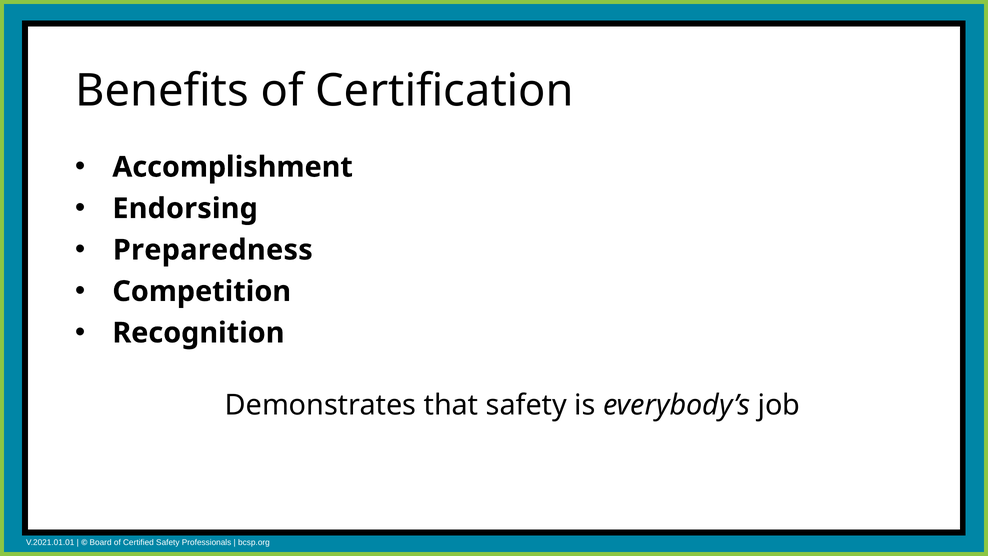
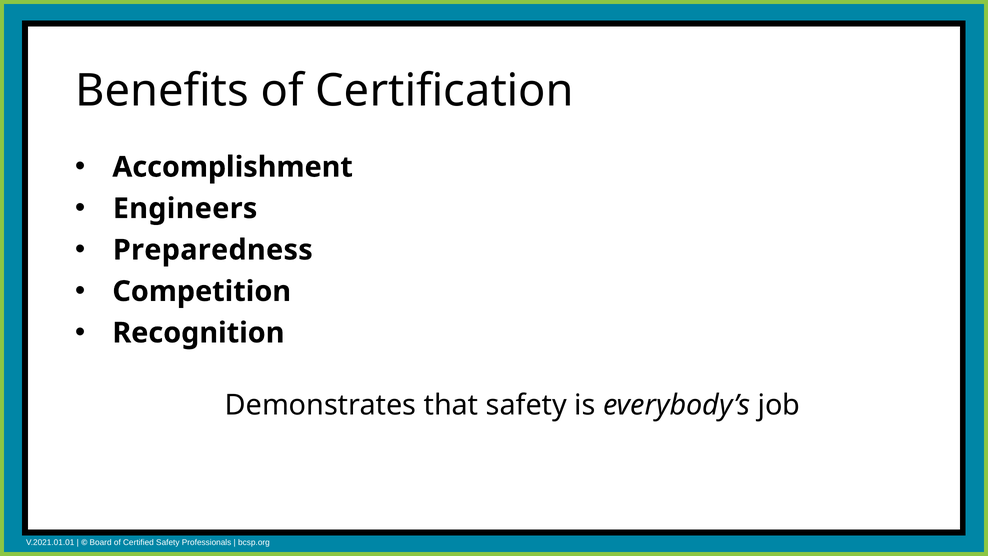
Endorsing: Endorsing -> Engineers (185, 208)
